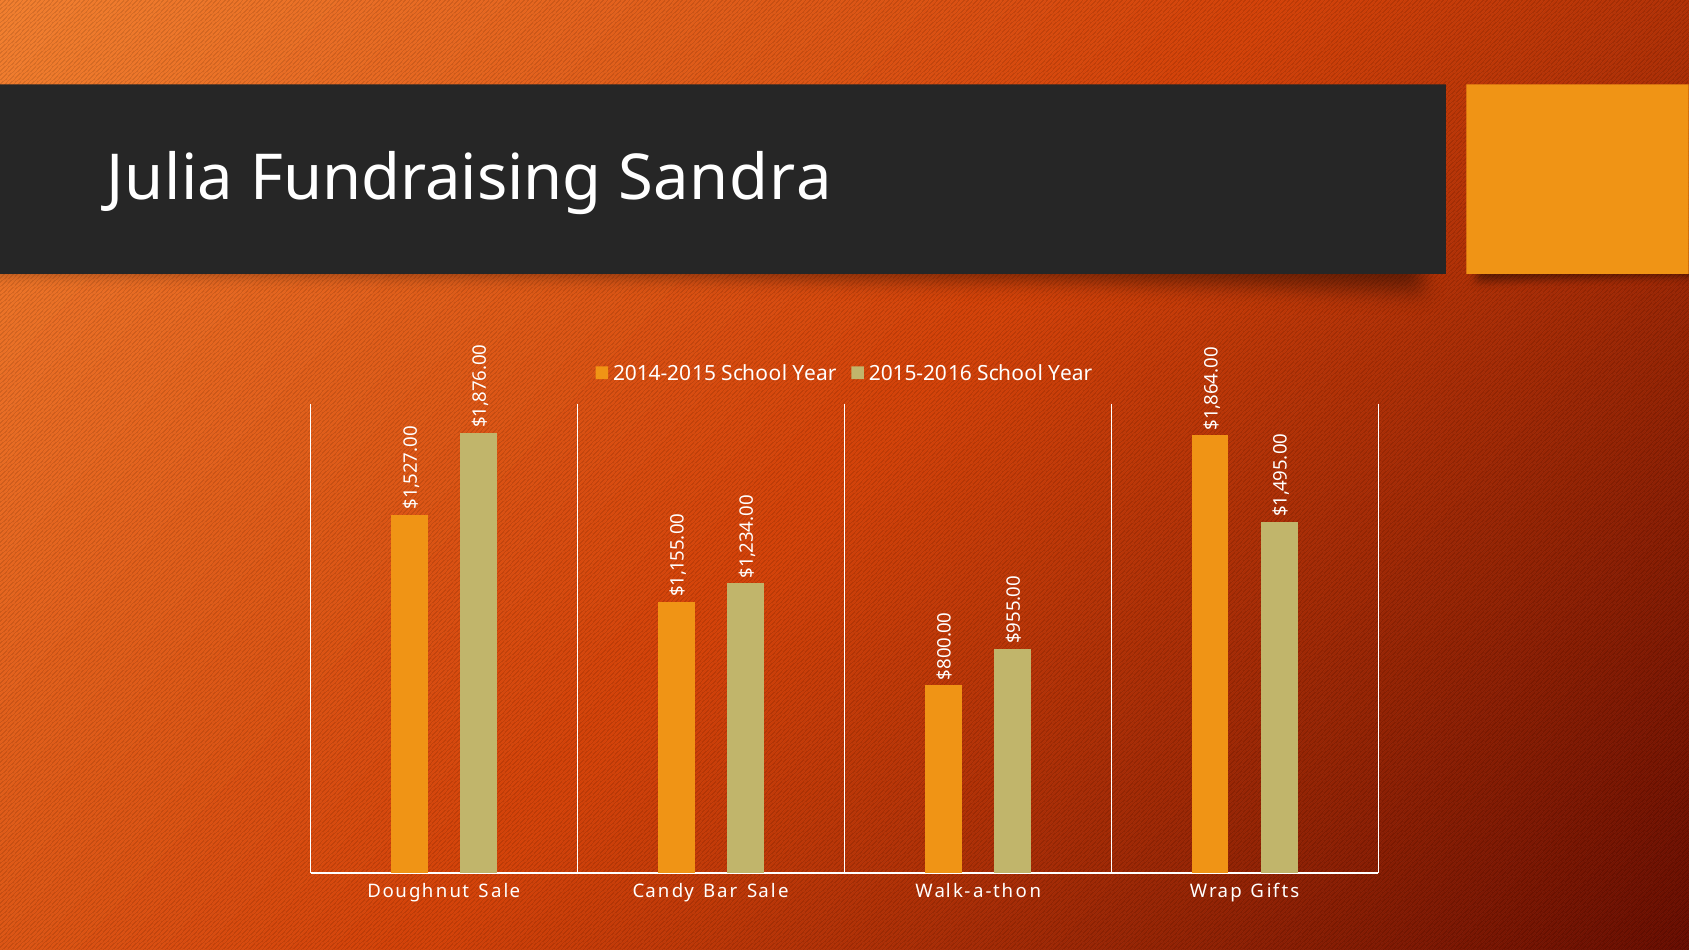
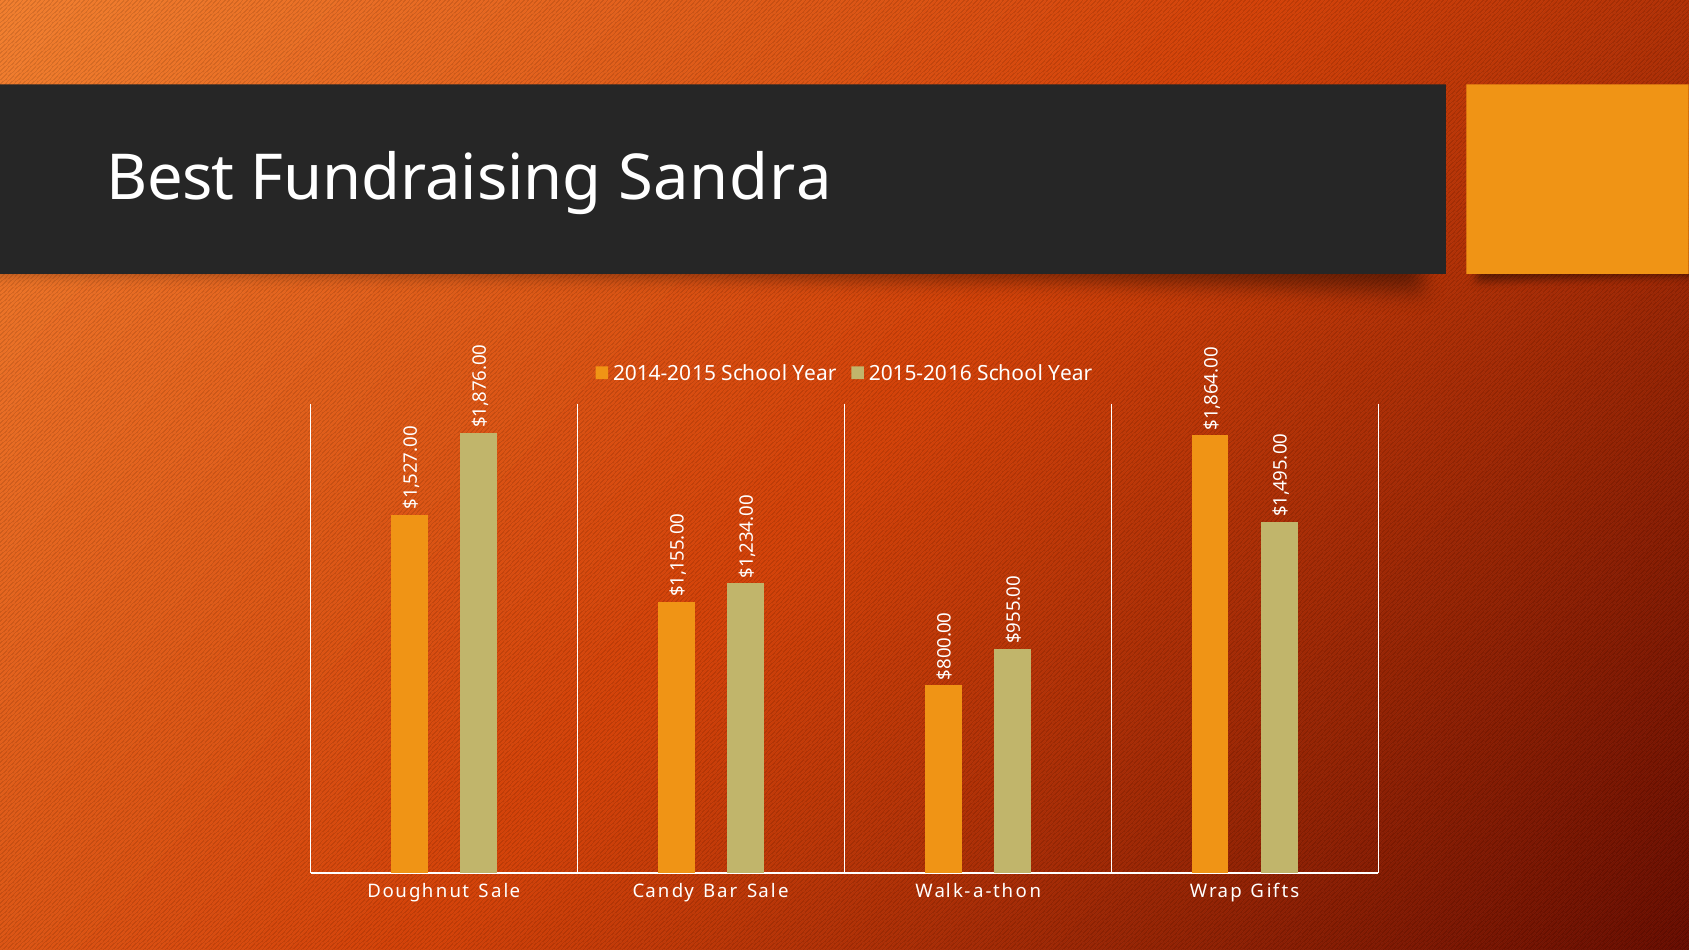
Julia: Julia -> Best (171, 179)
